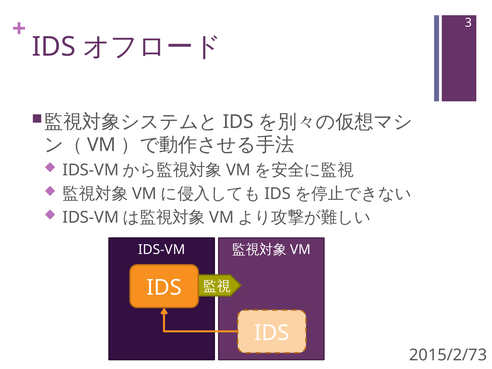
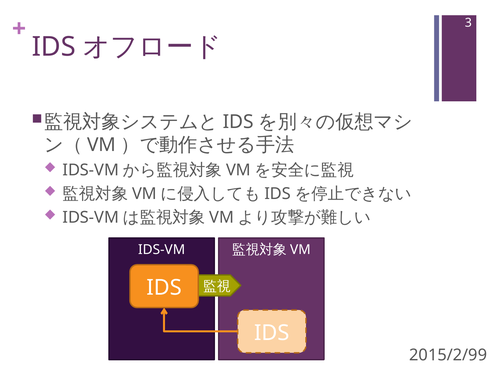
2015/2/73: 2015/2/73 -> 2015/2/99 (448, 355)
